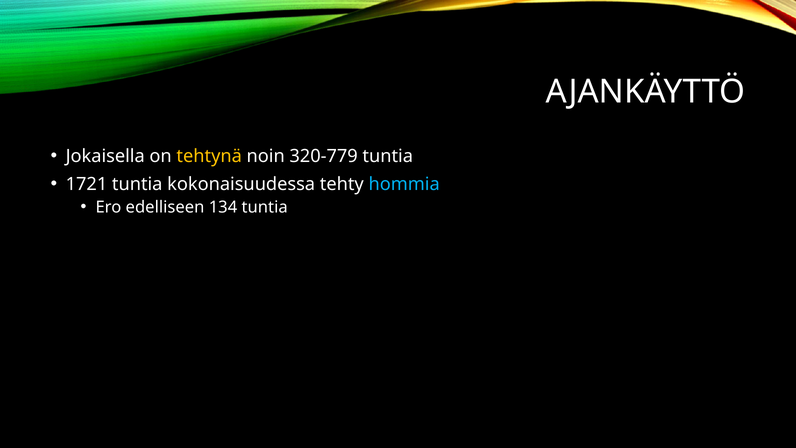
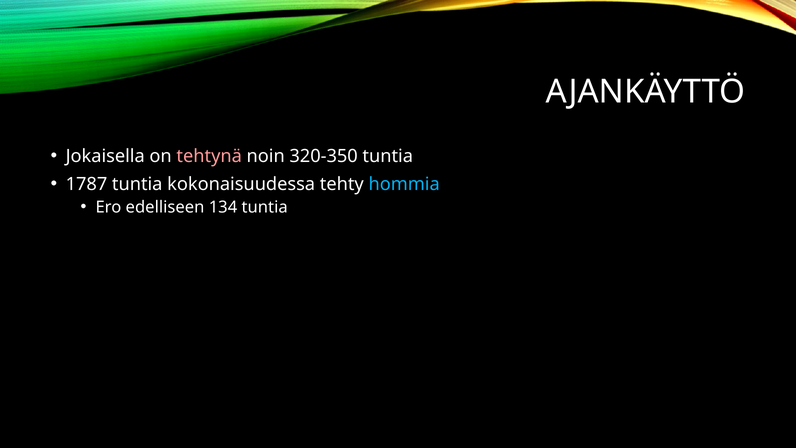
tehtynä colour: yellow -> pink (209, 156)
320-779: 320-779 -> 320-350 (324, 156)
1721: 1721 -> 1787 (87, 184)
